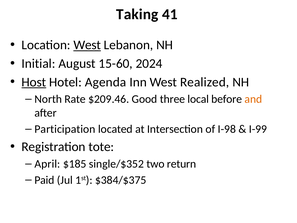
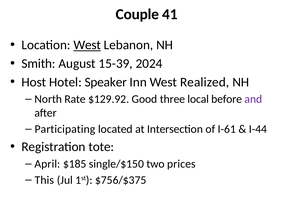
Taking: Taking -> Couple (137, 14)
Initial: Initial -> Smith (39, 63)
15-60: 15-60 -> 15-39 (116, 63)
Host underline: present -> none (34, 82)
Agenda: Agenda -> Speaker (106, 82)
$209.46: $209.46 -> $129.92 (109, 99)
and colour: orange -> purple (253, 99)
Participation: Participation -> Participating (65, 129)
I-98: I-98 -> I-61 (227, 129)
I-99: I-99 -> I-44 (258, 129)
single/$352: single/$352 -> single/$150 (116, 164)
return: return -> prices (181, 164)
Paid: Paid -> This (44, 180)
$384/$375: $384/$375 -> $756/$375 (121, 180)
